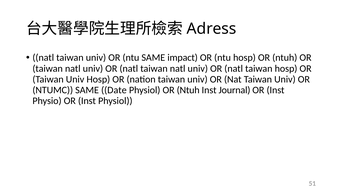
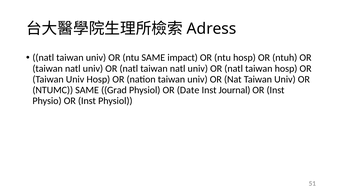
Date: Date -> Grad (114, 90)
Physiol OR Ntuh: Ntuh -> Date (188, 90)
